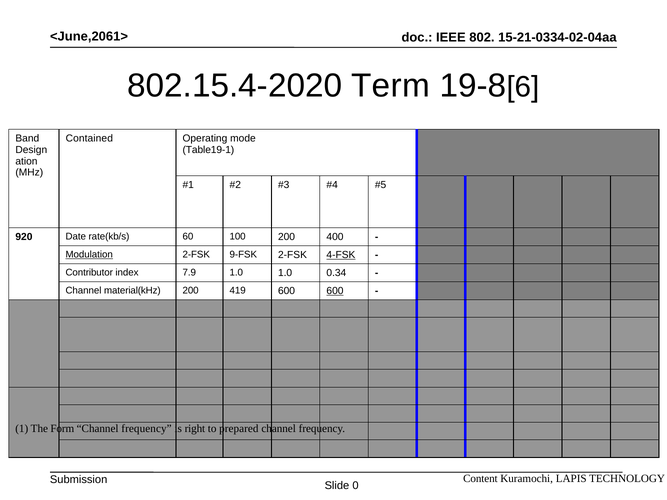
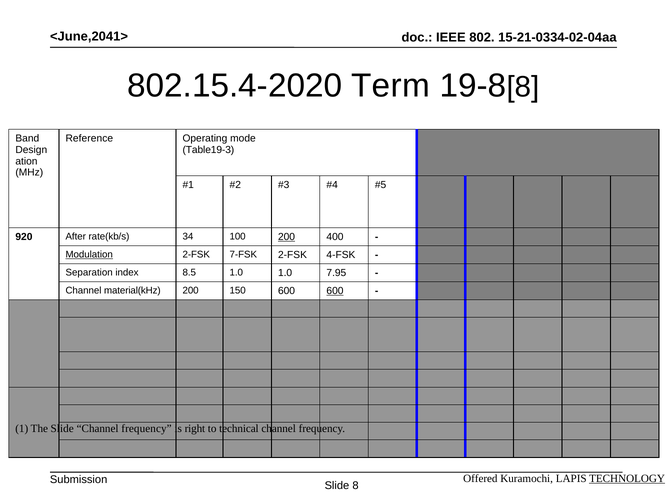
<June,2061>: <June,2061> -> <June,2041> (89, 36)
6: 6 -> 8 (523, 87)
Contained: Contained -> Reference (89, 139)
Table19-1: Table19-1 -> Table19-3 (208, 150)
Date: Date -> After (76, 237)
60: 60 -> 34 (188, 237)
200 underline: none -> present (287, 237)
9-FSK: 9-FSK -> 7-FSK (243, 255)
4-FSK underline: present -> none (341, 255)
Contributor: Contributor -> Separation (89, 273)
7.9: 7.9 -> 8.5 (189, 273)
0.34: 0.34 -> 7.95 (336, 273)
419: 419 -> 150 (238, 291)
The Form: Form -> Slide (62, 429)
prepared: prepared -> technical (239, 429)
Content: Content -> Offered (480, 479)
TECHNOLOGY underline: none -> present (627, 479)
Slide 0: 0 -> 8 (356, 486)
